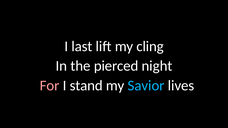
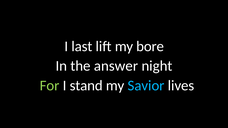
cling: cling -> bore (150, 46)
pierced: pierced -> answer (116, 66)
For colour: pink -> light green (50, 86)
